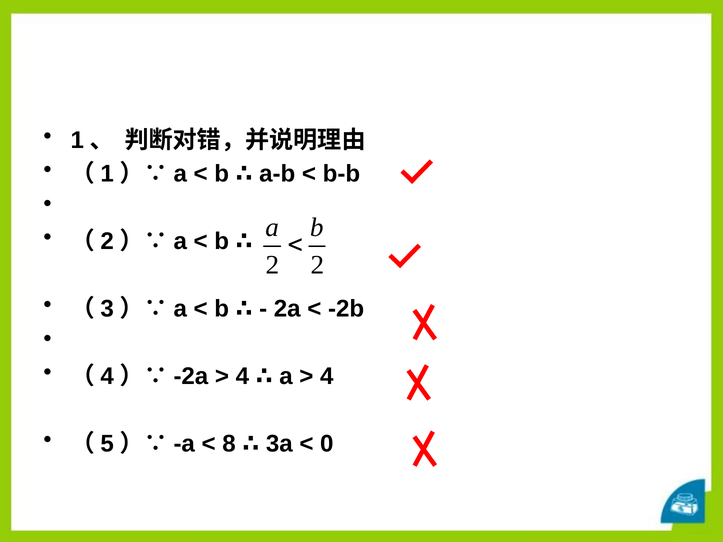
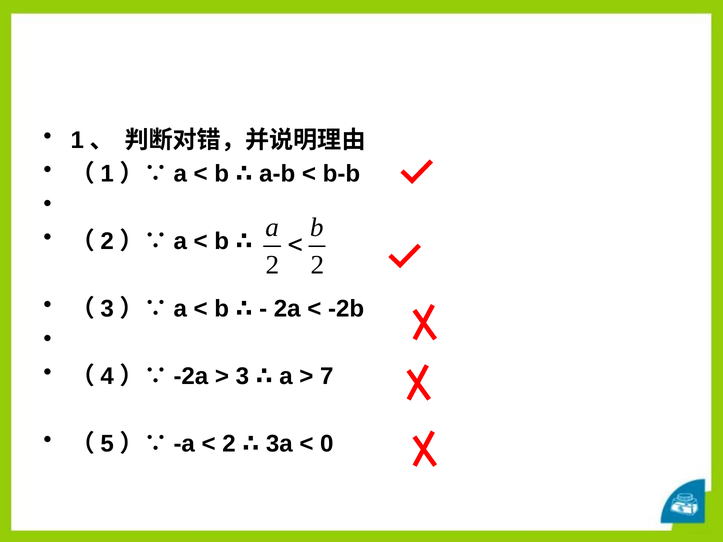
4: 4 -> 3 (242, 376)
4: 4 -> 7 (327, 376)
8: 8 -> 2 (229, 444)
